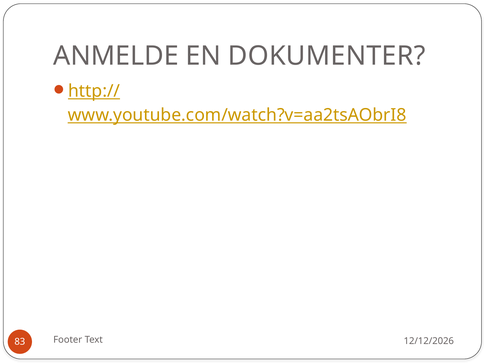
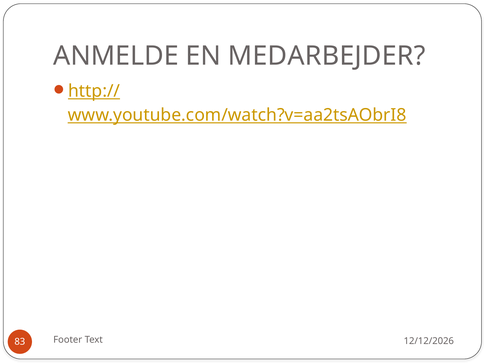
DOKUMENTER: DOKUMENTER -> MEDARBEJDER (327, 56)
